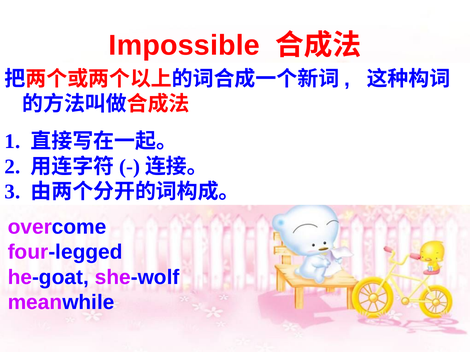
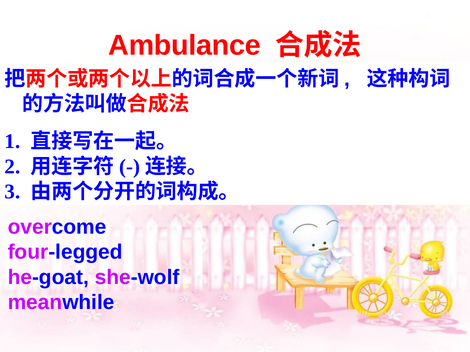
Impossible: Impossible -> Ambulance (184, 45)
